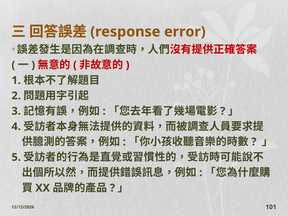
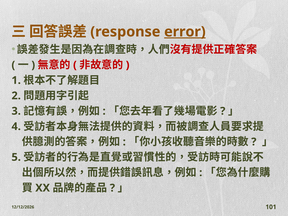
error underline: none -> present (185, 32)
